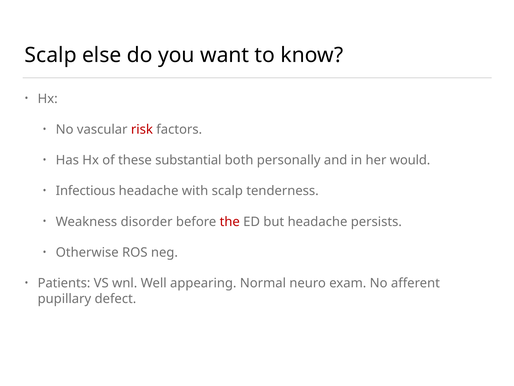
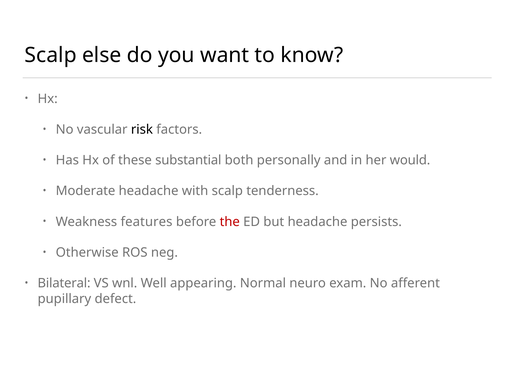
risk colour: red -> black (142, 129)
Infectious: Infectious -> Moderate (86, 191)
disorder: disorder -> features (147, 221)
Patients: Patients -> Bilateral (64, 283)
